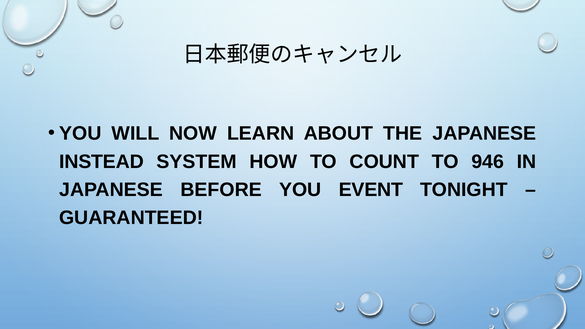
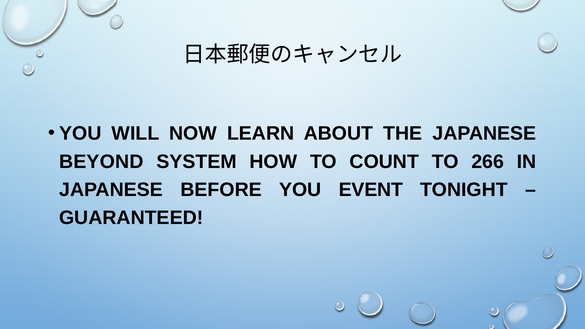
INSTEAD: INSTEAD -> BEYOND (101, 162)
946: 946 -> 266 (488, 162)
